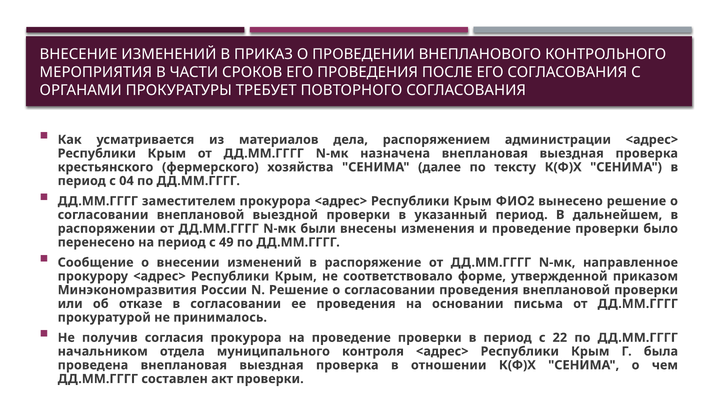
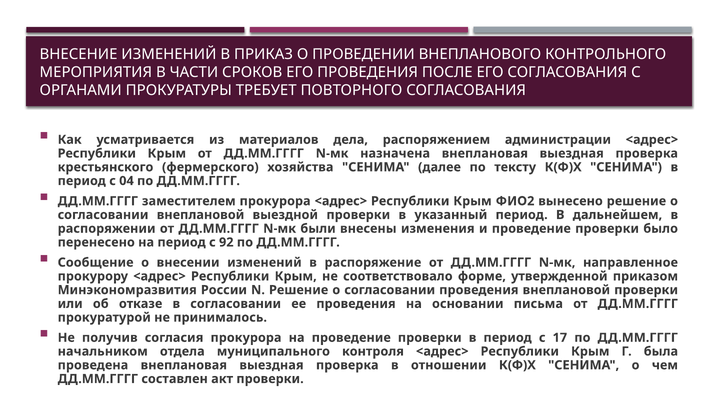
49: 49 -> 92 (226, 242)
22: 22 -> 17 (560, 338)
